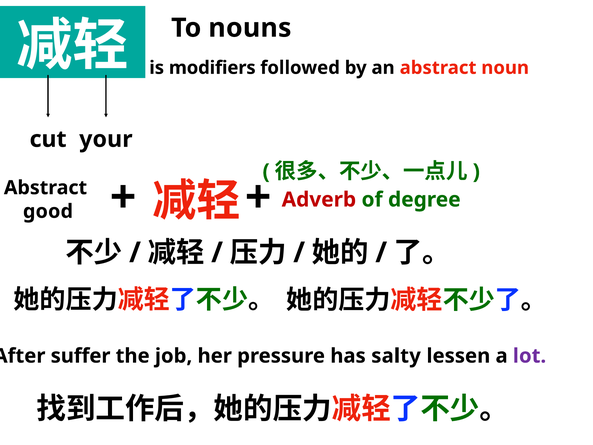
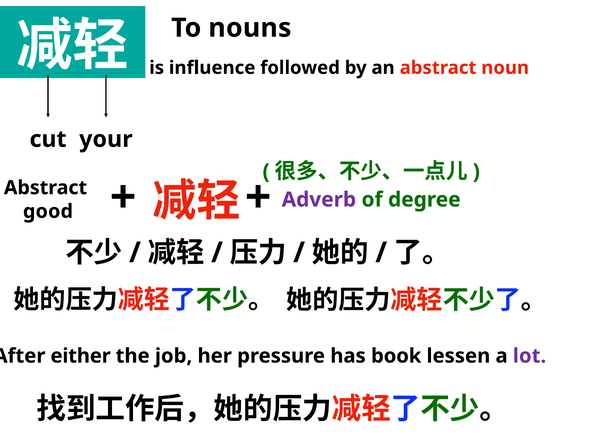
modifiers: modifiers -> influence (212, 68)
Adverb colour: red -> purple (319, 200)
suffer: suffer -> either (81, 356)
salty: salty -> book (396, 356)
